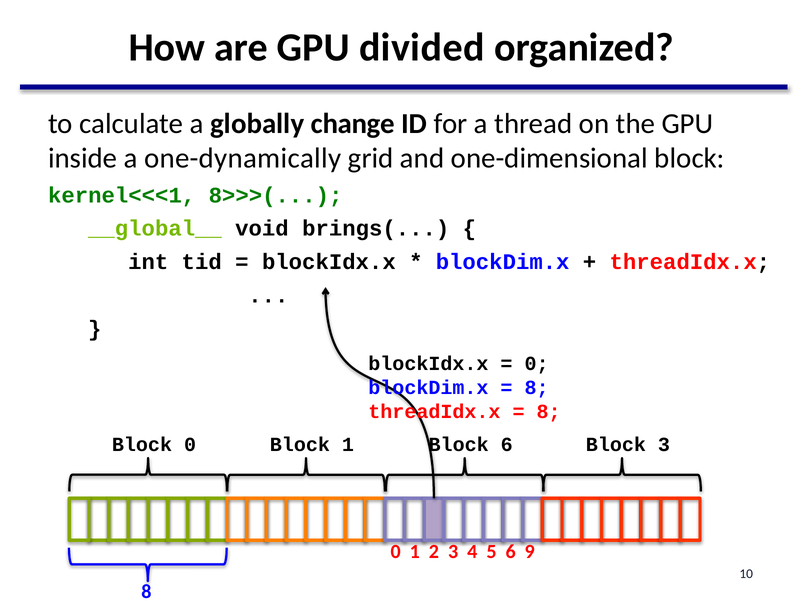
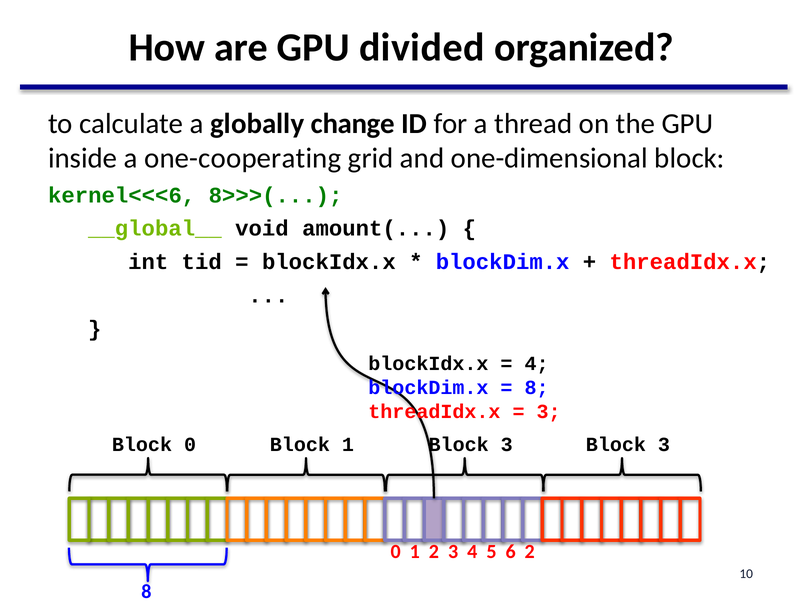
one-dynamically: one-dynamically -> one-cooperating (243, 158)
kernel<<<1: kernel<<<1 -> kernel<<<6 (122, 195)
brings(: brings( -> amount( (376, 229)
0: 0 -> 4 (537, 364)
8: 8 -> 3 (549, 412)
6: 6 -> 3 (507, 445)
6 9: 9 -> 2 (530, 551)
